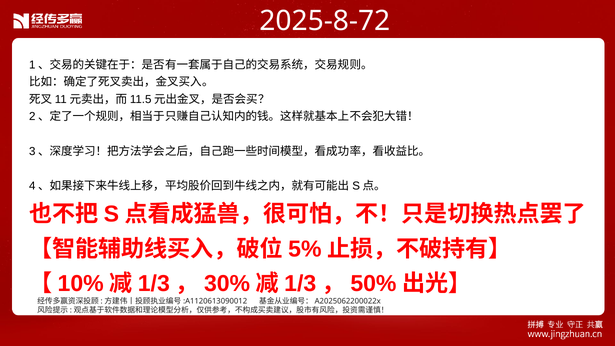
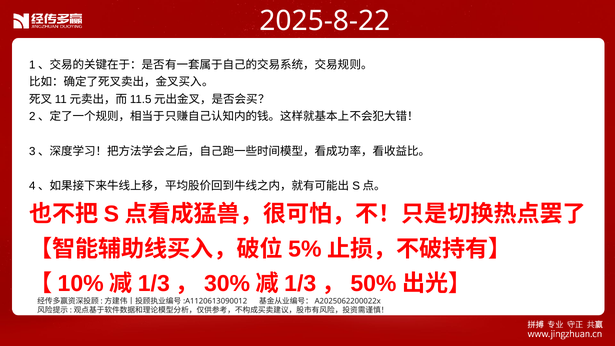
2025-8-72: 2025-8-72 -> 2025-8-22 (325, 21)
